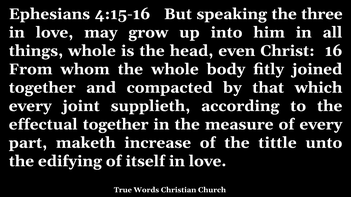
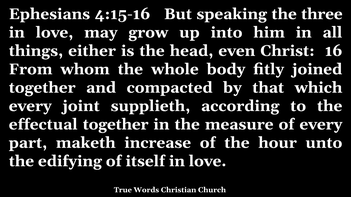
things whole: whole -> either (92, 51)
tittle: tittle -> hour (278, 143)
